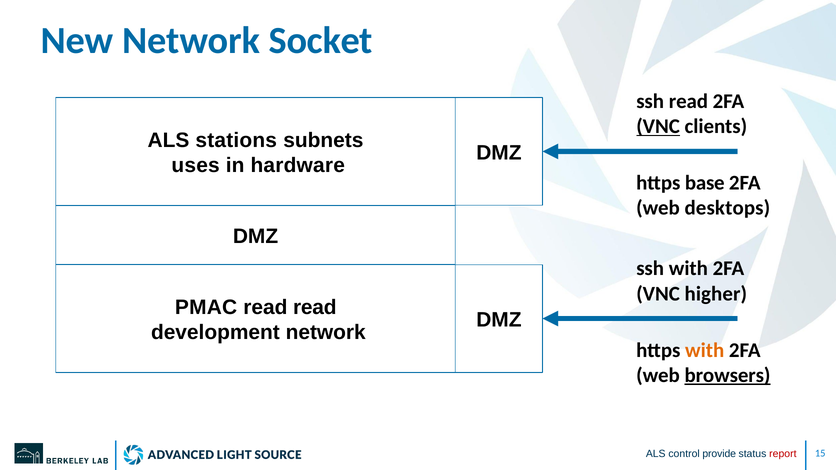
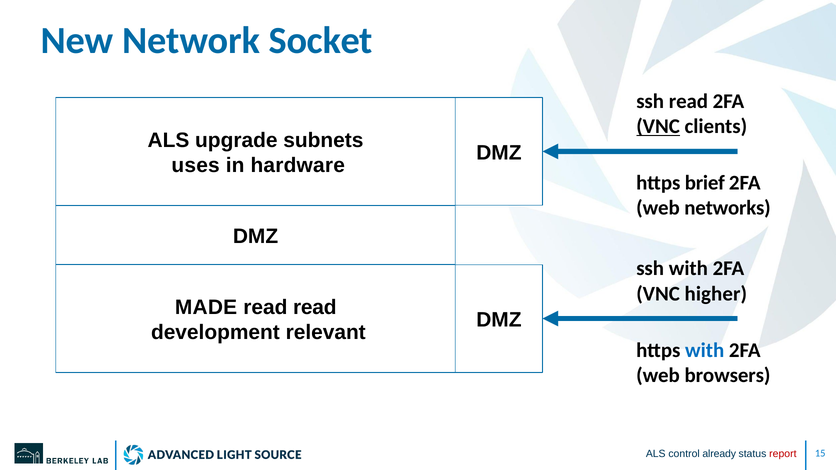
stations: stations -> upgrade (236, 140)
base: base -> brief (705, 183)
desktops: desktops -> networks (728, 208)
PMAC: PMAC -> MADE (206, 308)
development network: network -> relevant (326, 333)
with colour: orange -> blue (705, 350)
browsers underline: present -> none (727, 375)
provide: provide -> already (719, 454)
